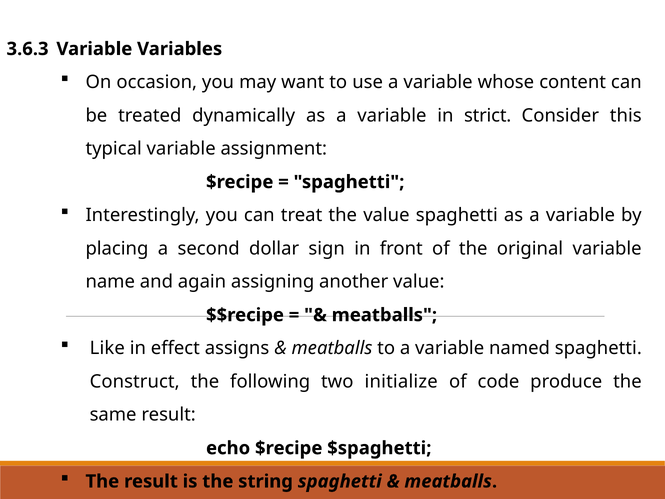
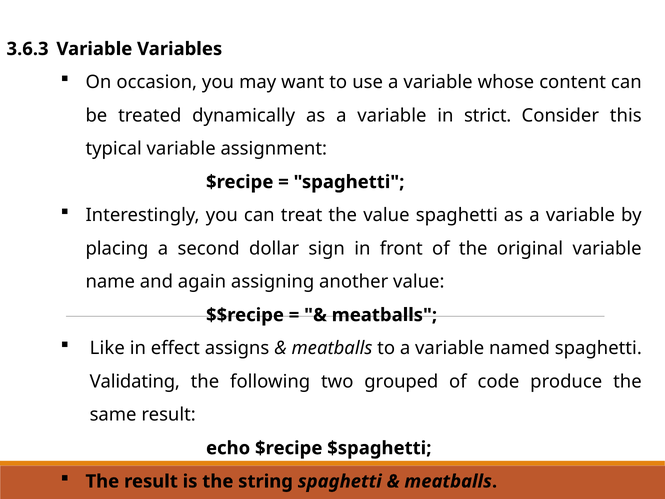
Construct: Construct -> Validating (135, 381)
initialize: initialize -> grouped (401, 381)
